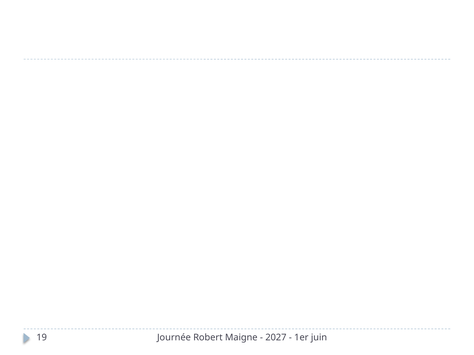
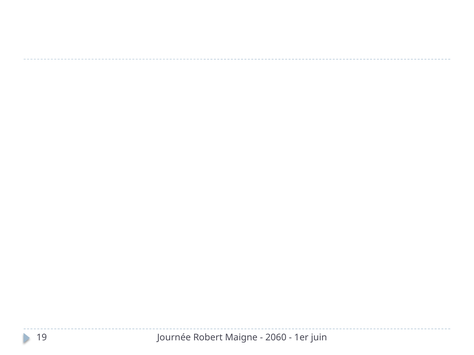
2027: 2027 -> 2060 (276, 338)
